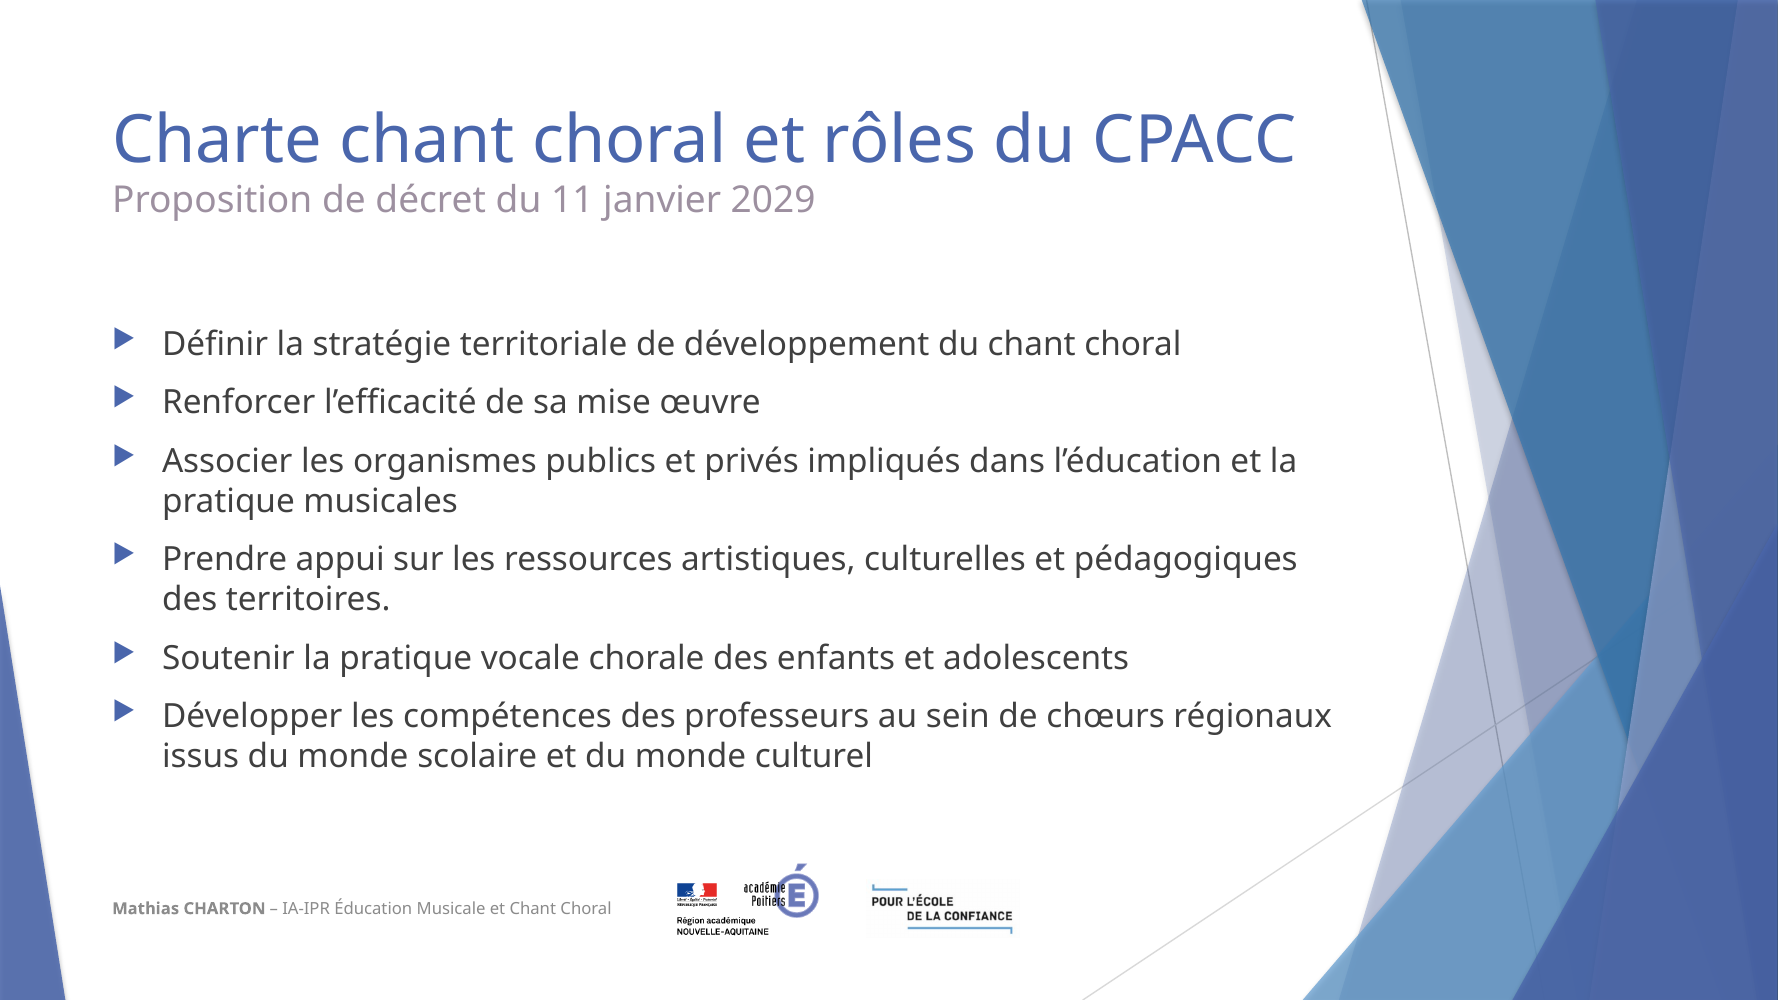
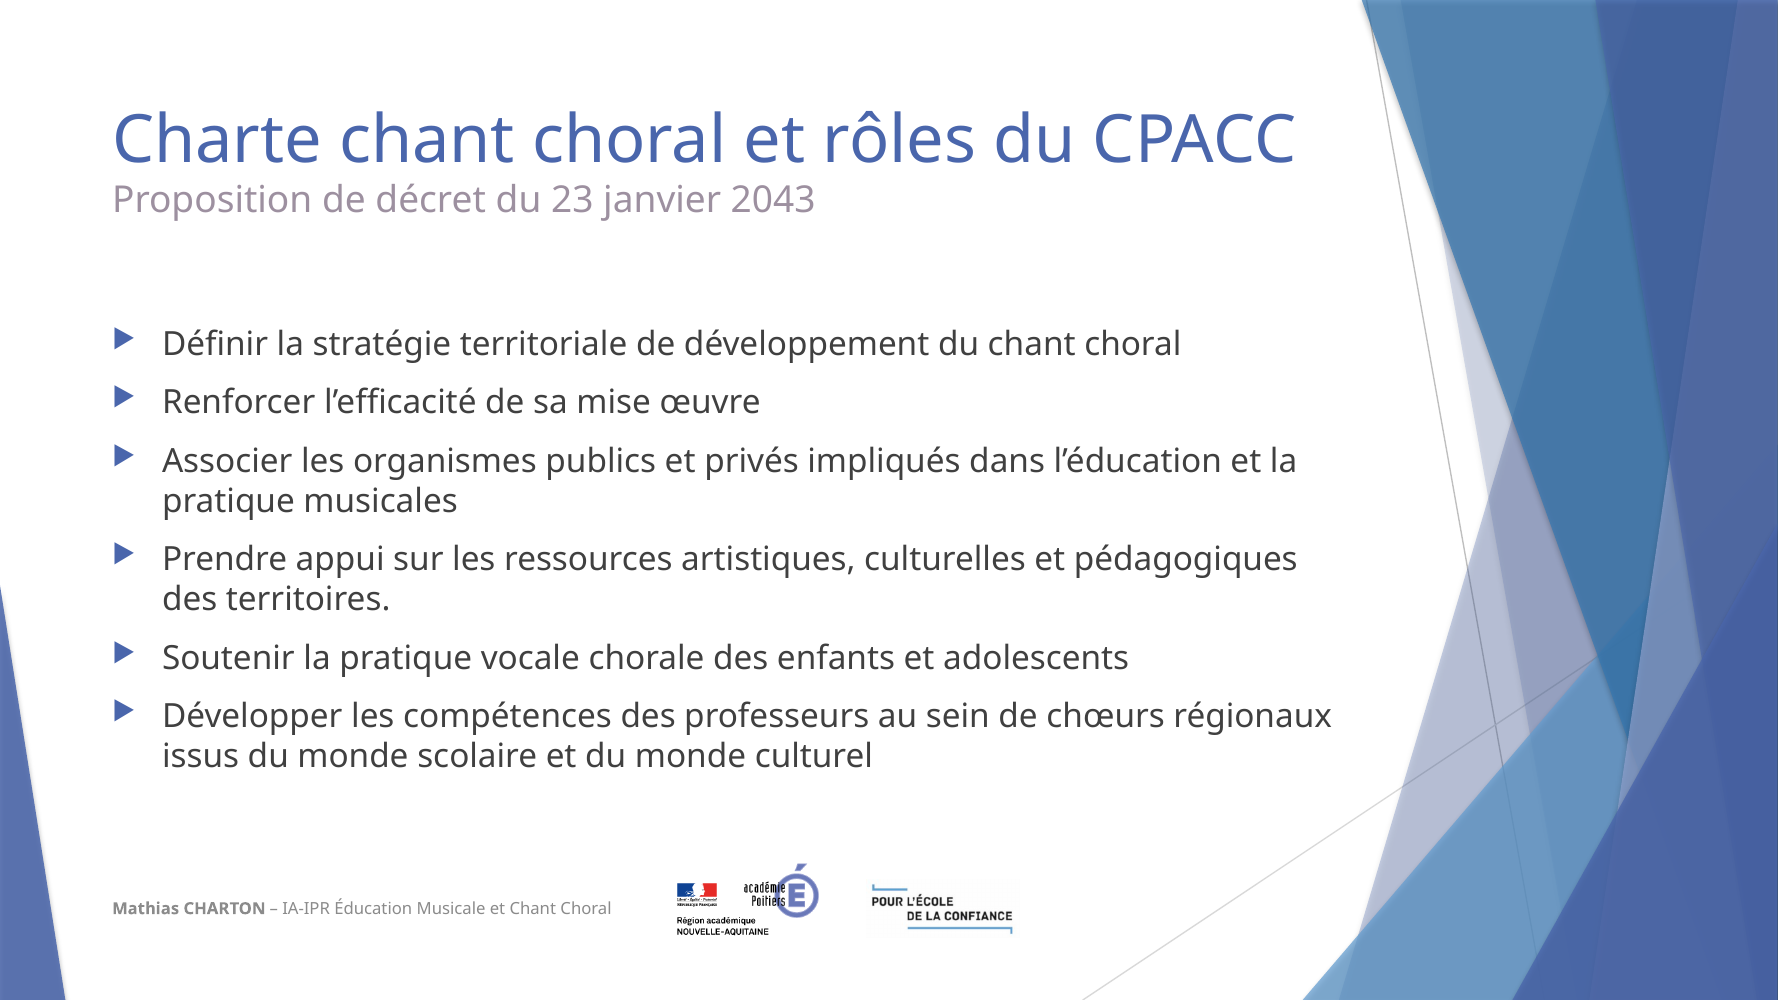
11: 11 -> 23 (572, 200)
2029: 2029 -> 2043 (773, 200)
